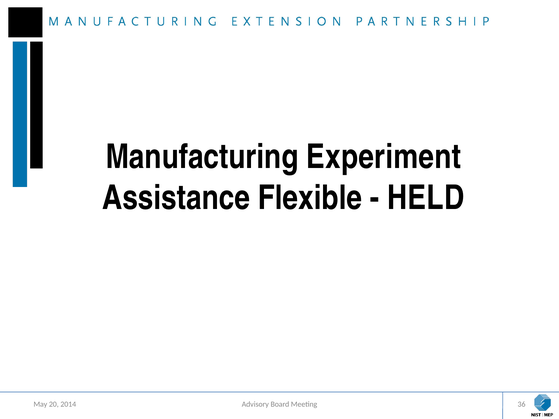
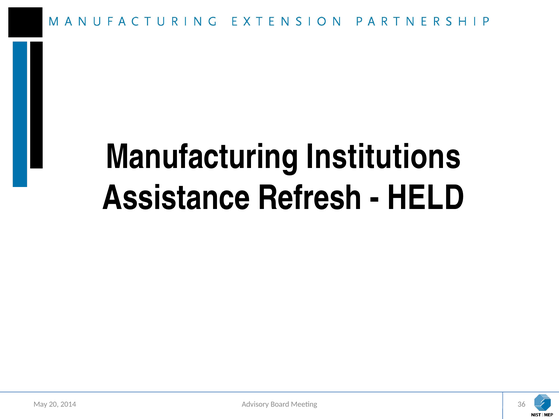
Experiment: Experiment -> Institutions (384, 157)
Flexible: Flexible -> Refresh (310, 198)
